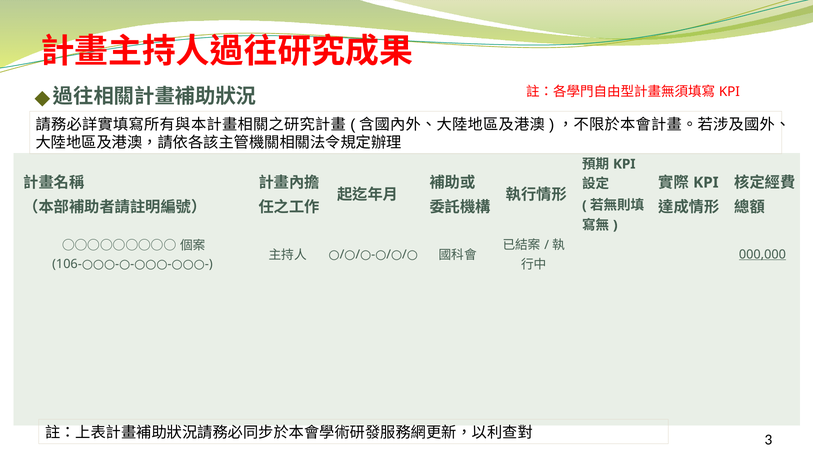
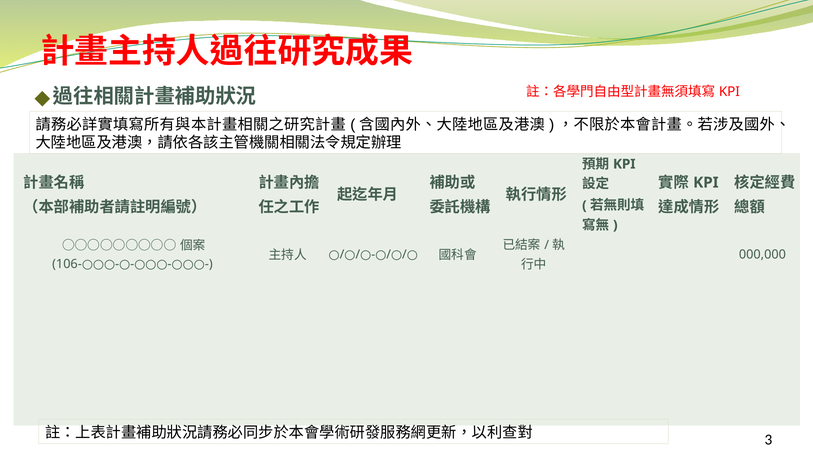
000,000 underline: present -> none (762, 254)
